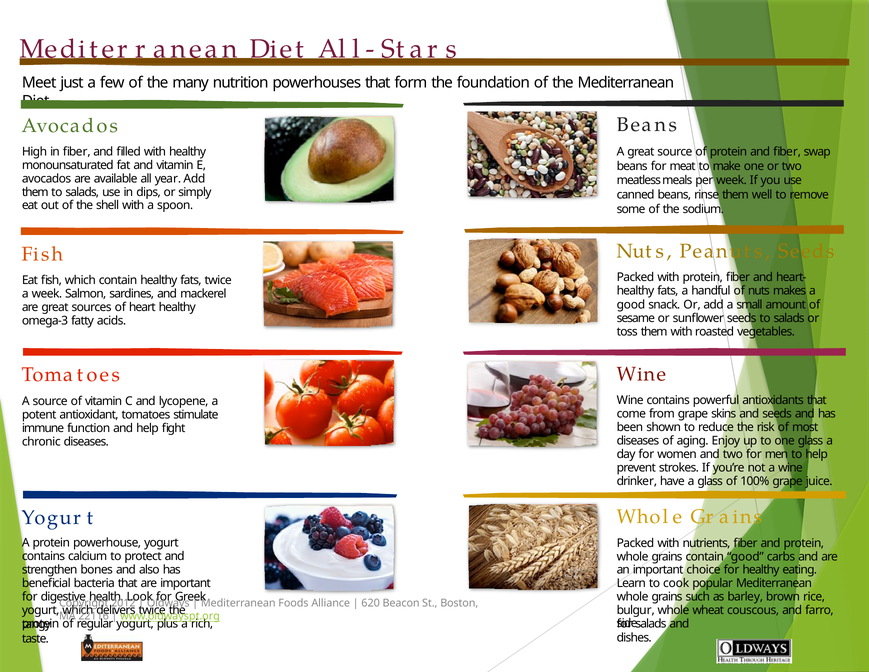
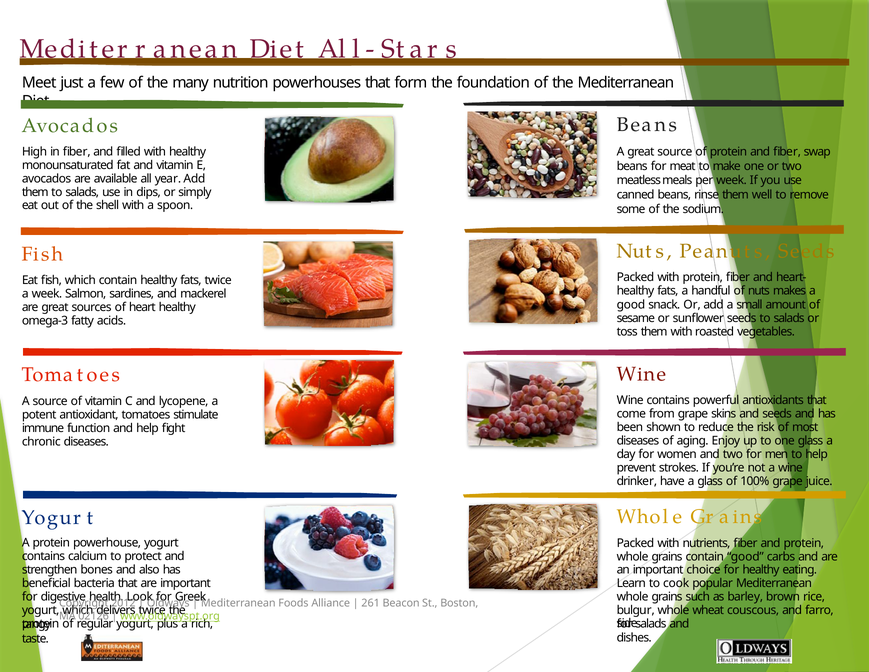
620: 620 -> 261 (371, 603)
22116: 22116 -> 02126 (94, 616)
